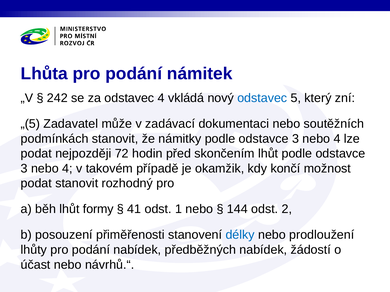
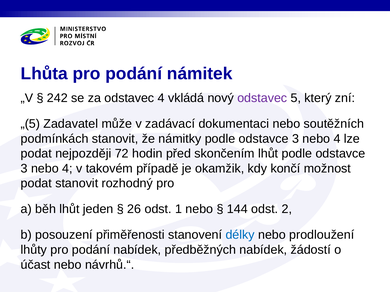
odstavec colour: blue -> purple (262, 98)
formy: formy -> jeden (98, 209)
41: 41 -> 26 (134, 209)
